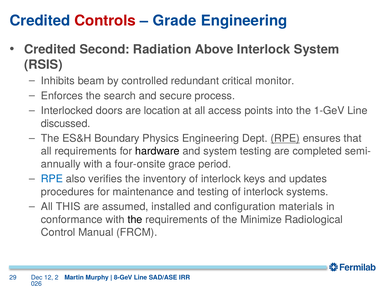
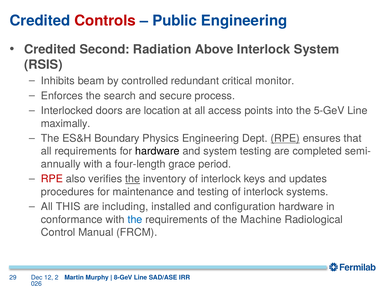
Grade: Grade -> Public (175, 21)
1-GeV: 1-GeV -> 5-GeV (329, 111)
discussed: discussed -> maximally (66, 124)
four-onsite: four-onsite -> four-length (140, 164)
RPE colour: blue -> red (52, 179)
the underline: none -> present (133, 179)
assumed: assumed -> including (125, 207)
configuration materials: materials -> hardware (301, 207)
the colour: black -> blue (135, 220)
Minimize: Minimize -> Machine (261, 220)
